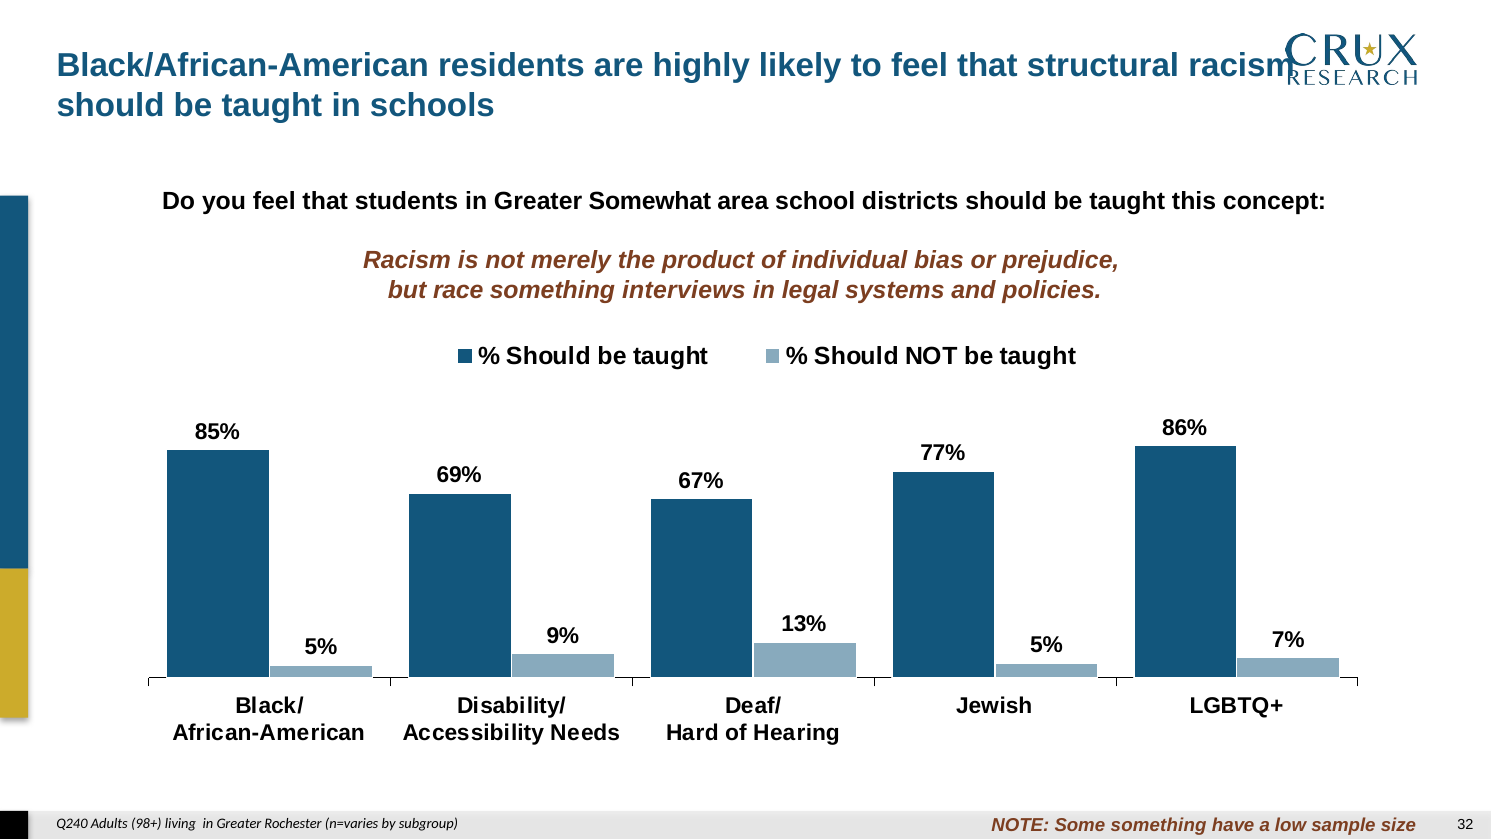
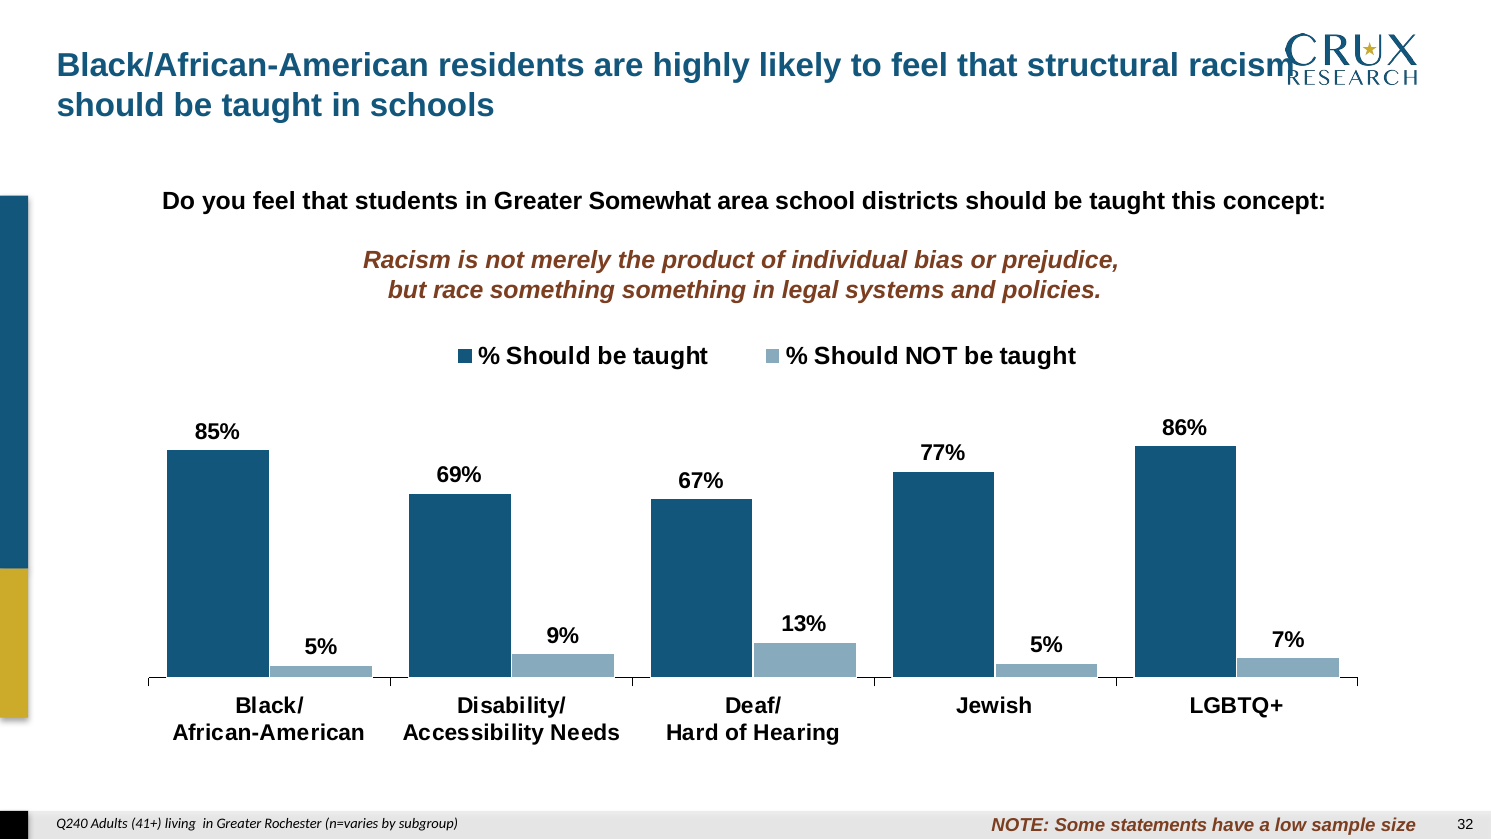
something interviews: interviews -> something (684, 290)
Some something: something -> statements (1159, 825)
98+: 98+ -> 41+ (146, 824)
